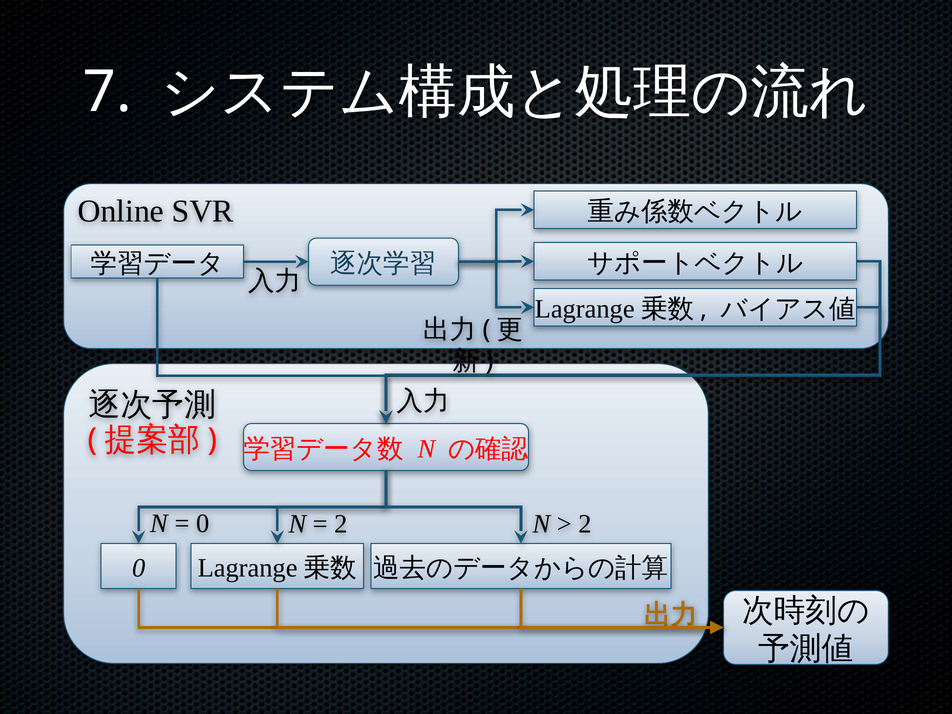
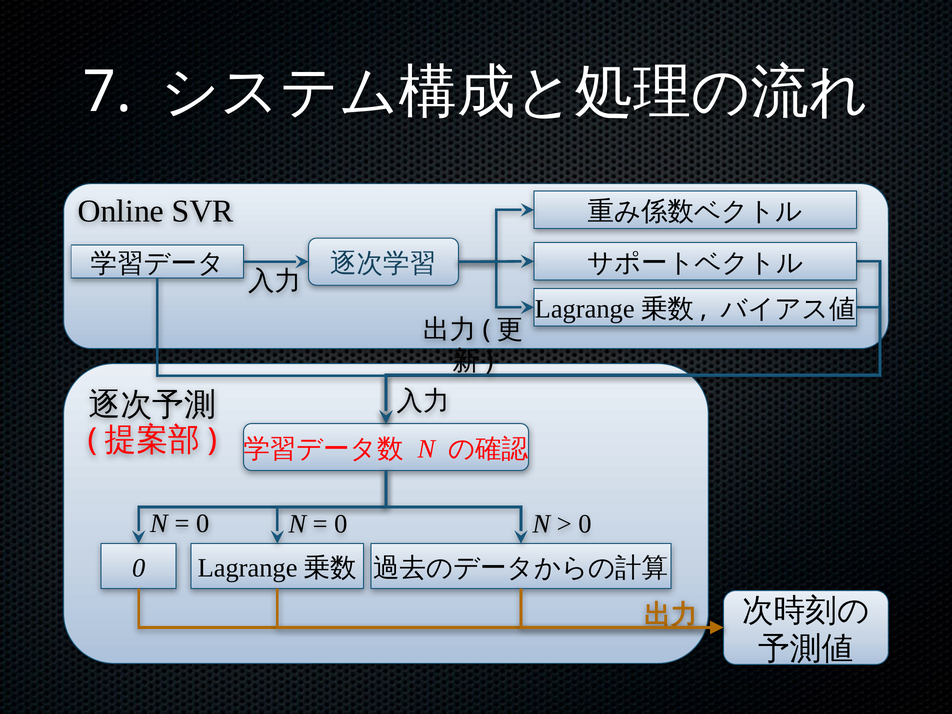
2: 2 -> 0 (341, 524)
2: 2 -> 0 (585, 524)
